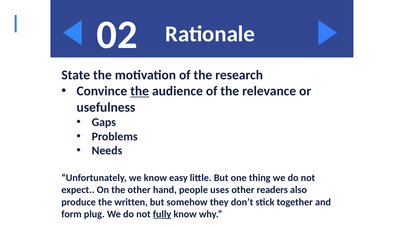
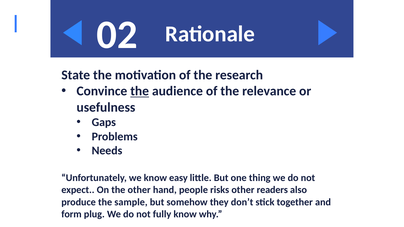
uses: uses -> risks (220, 190)
written: written -> sample (131, 202)
fully underline: present -> none (162, 214)
